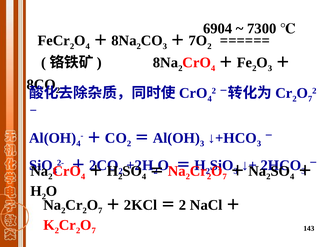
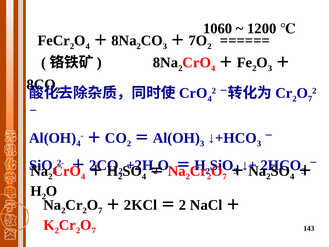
6904: 6904 -> 1060 (218, 29)
7300: 7300 -> 1200 (262, 29)
